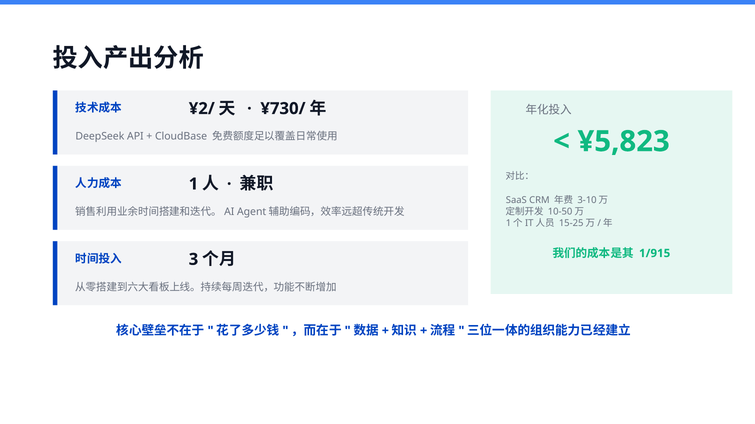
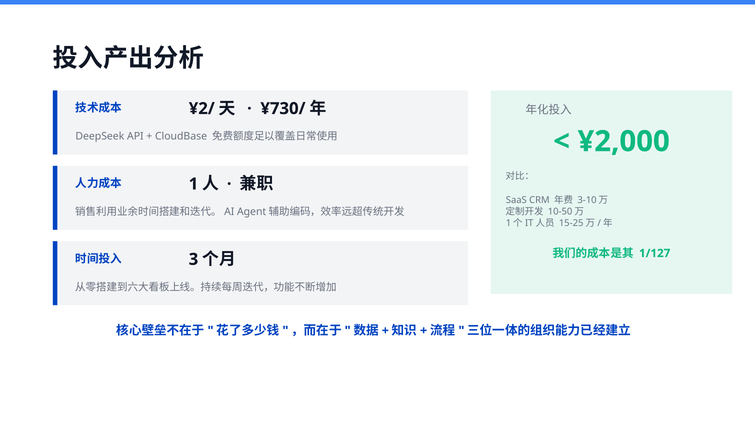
¥5,823: ¥5,823 -> ¥2,000 (624, 142)
1/915: 1/915 -> 1/127 (655, 254)
